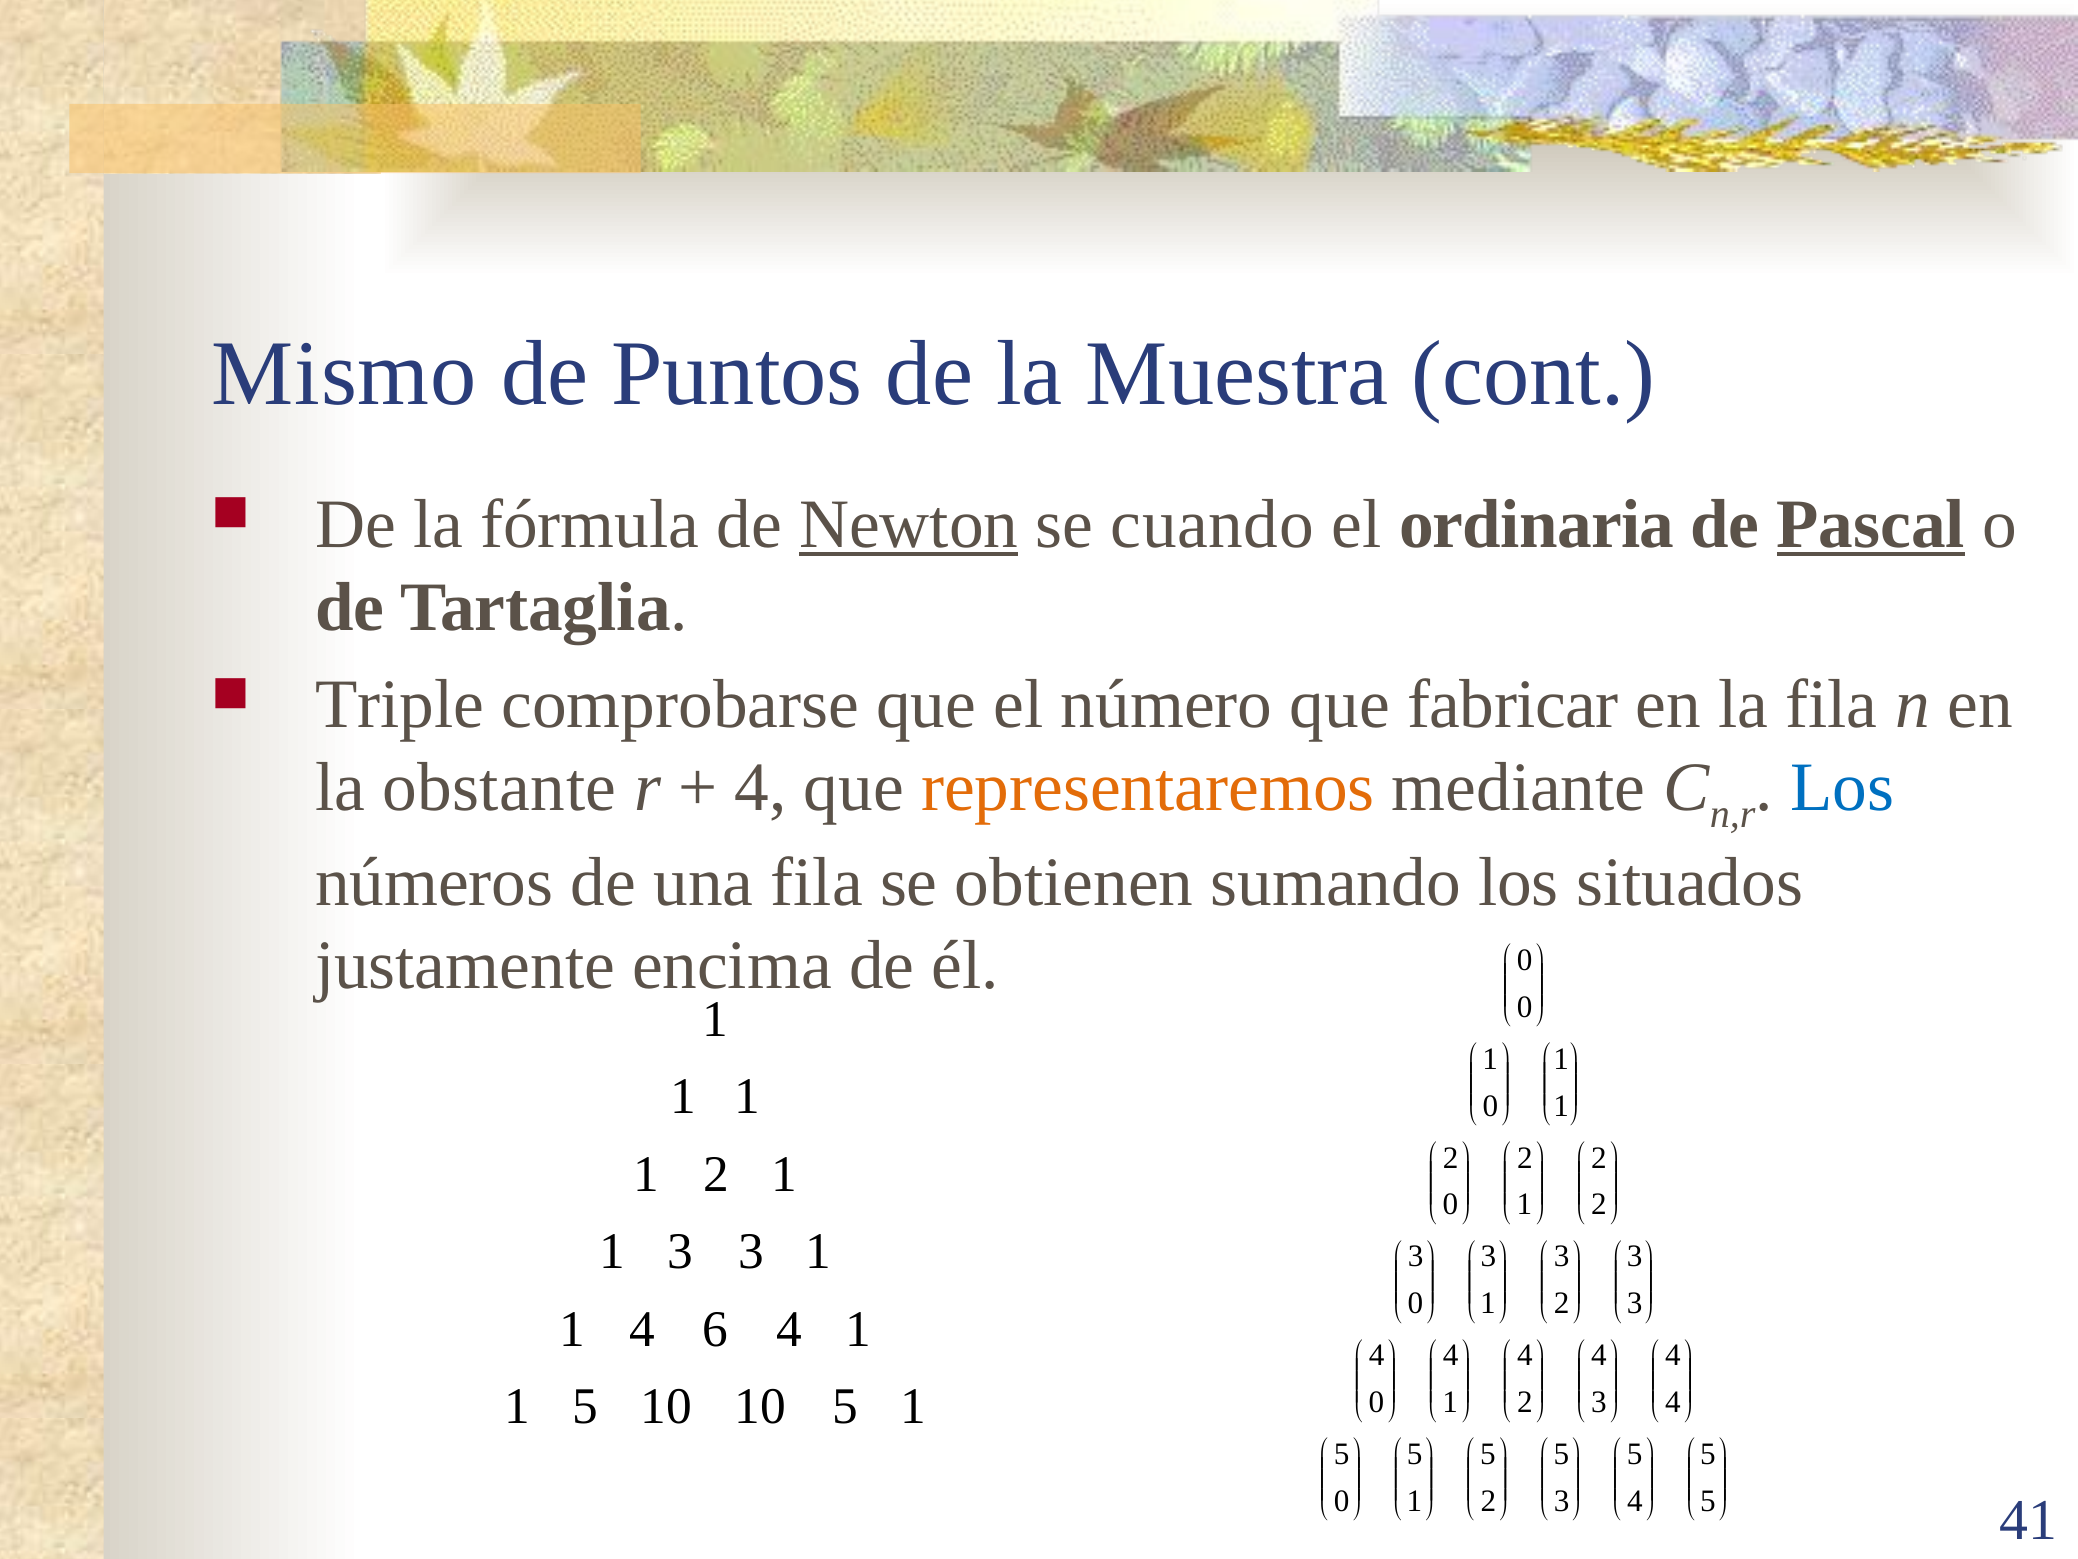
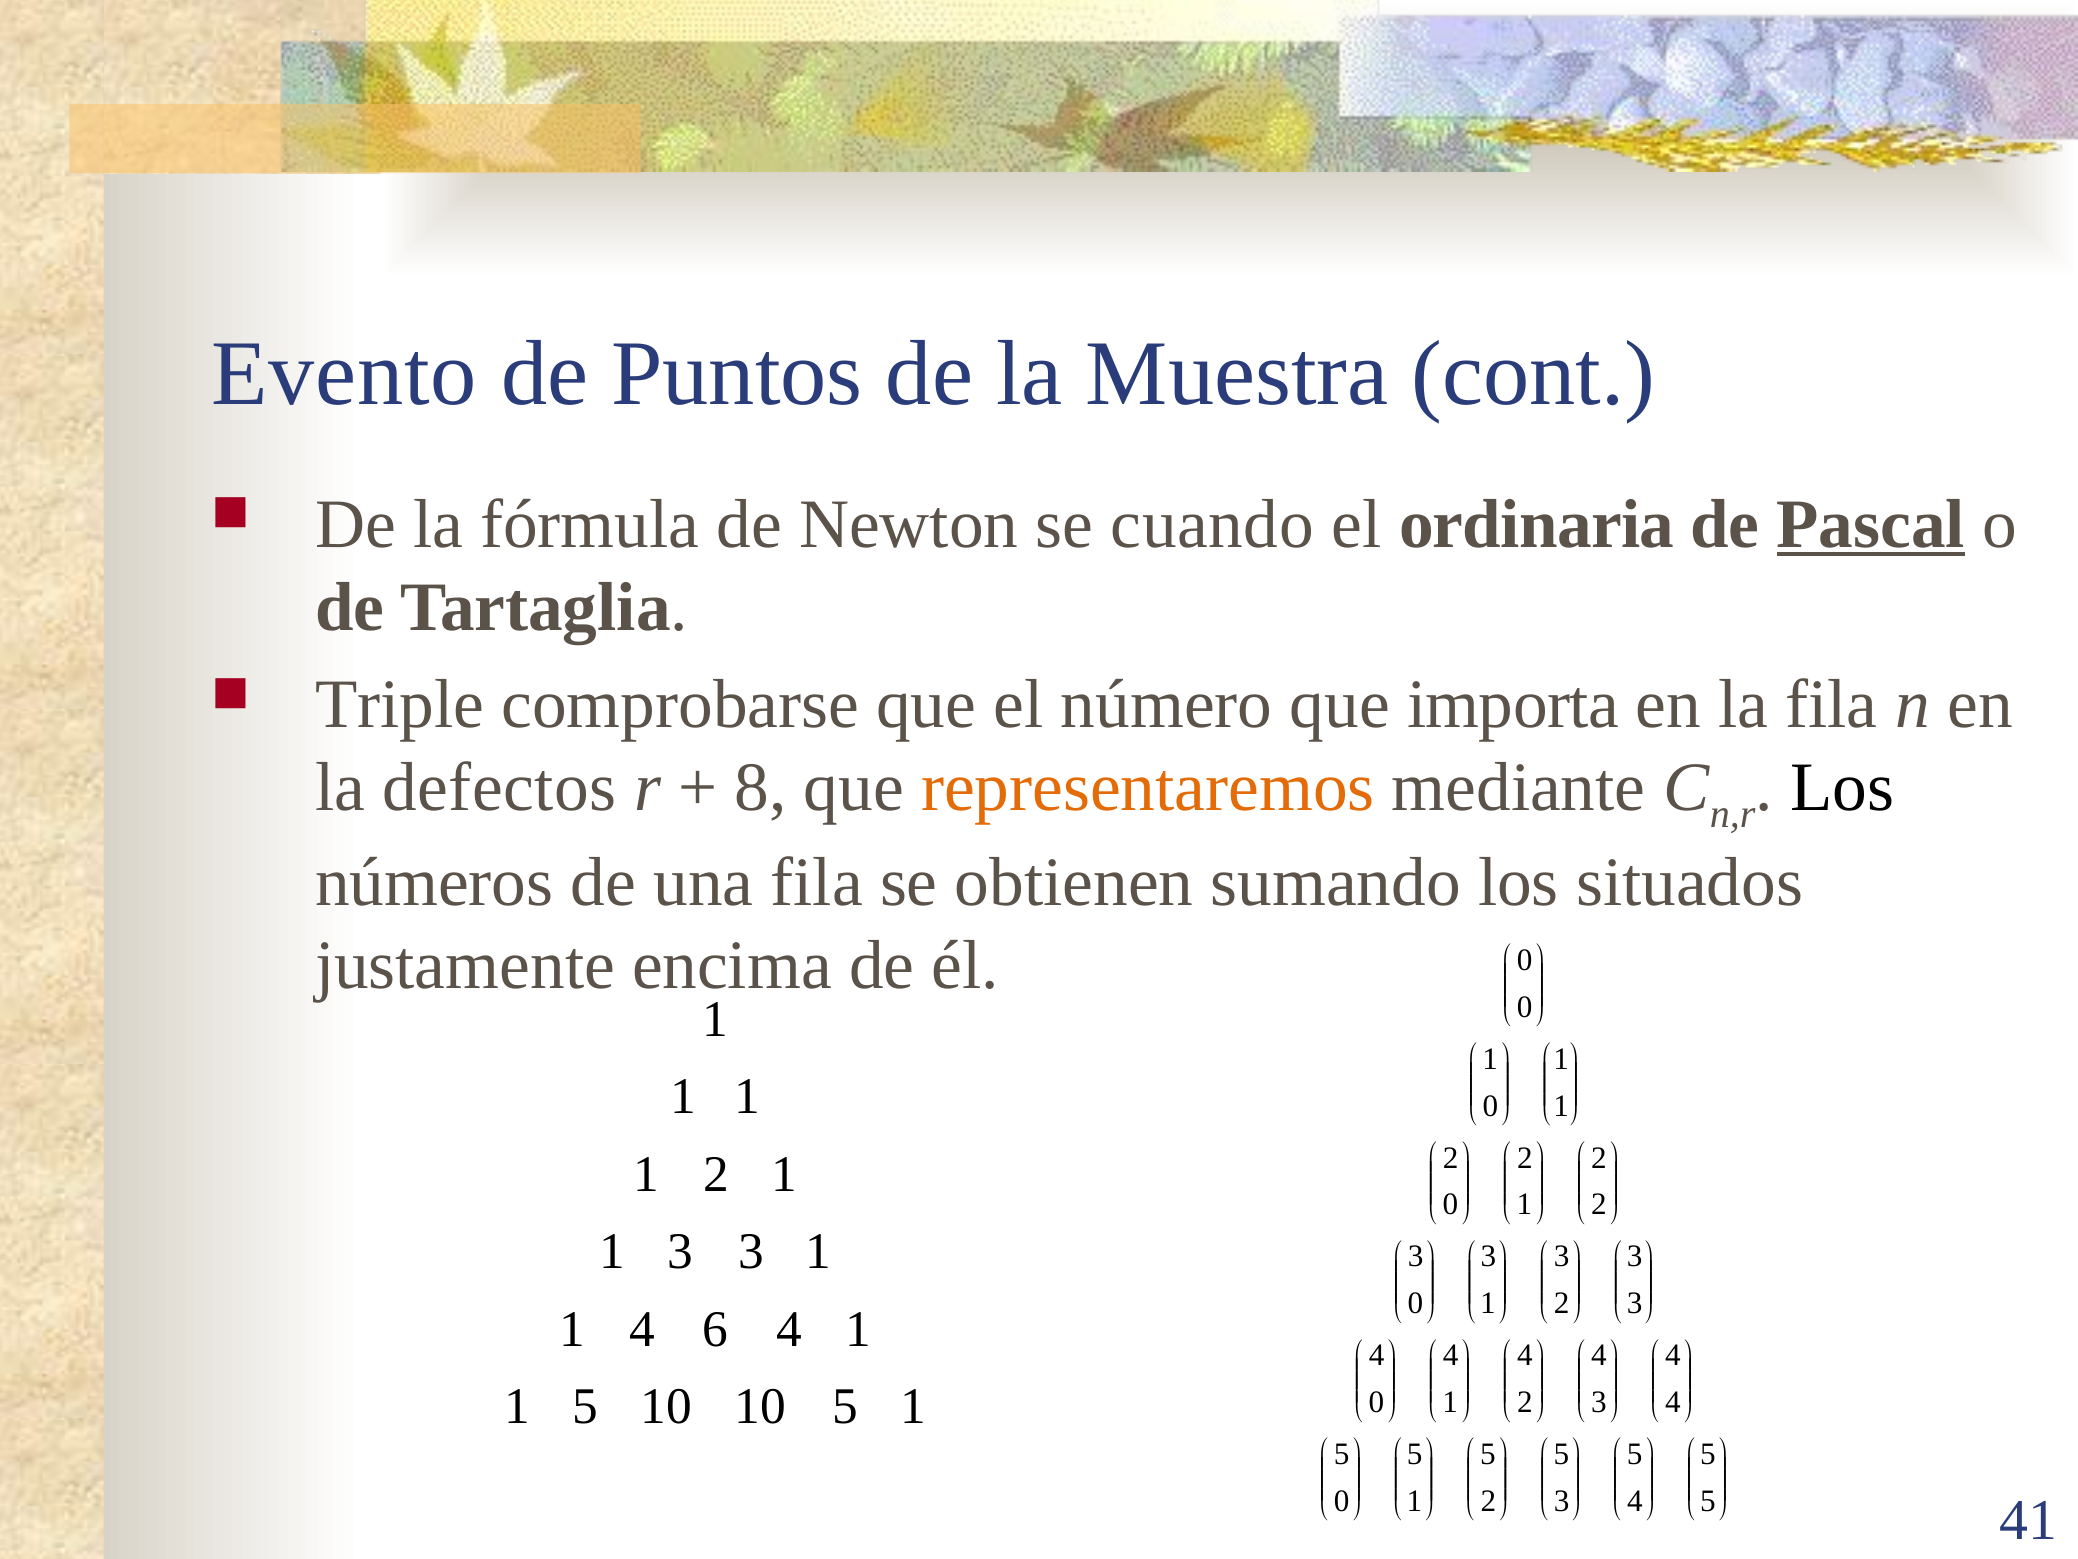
Mismo: Mismo -> Evento (344, 374)
Newton underline: present -> none (909, 524)
fabricar: fabricar -> importa (1513, 704)
obstante: obstante -> defectos (499, 788)
4: 4 -> 8 (760, 788)
Los colour: blue -> black (1842, 788)
